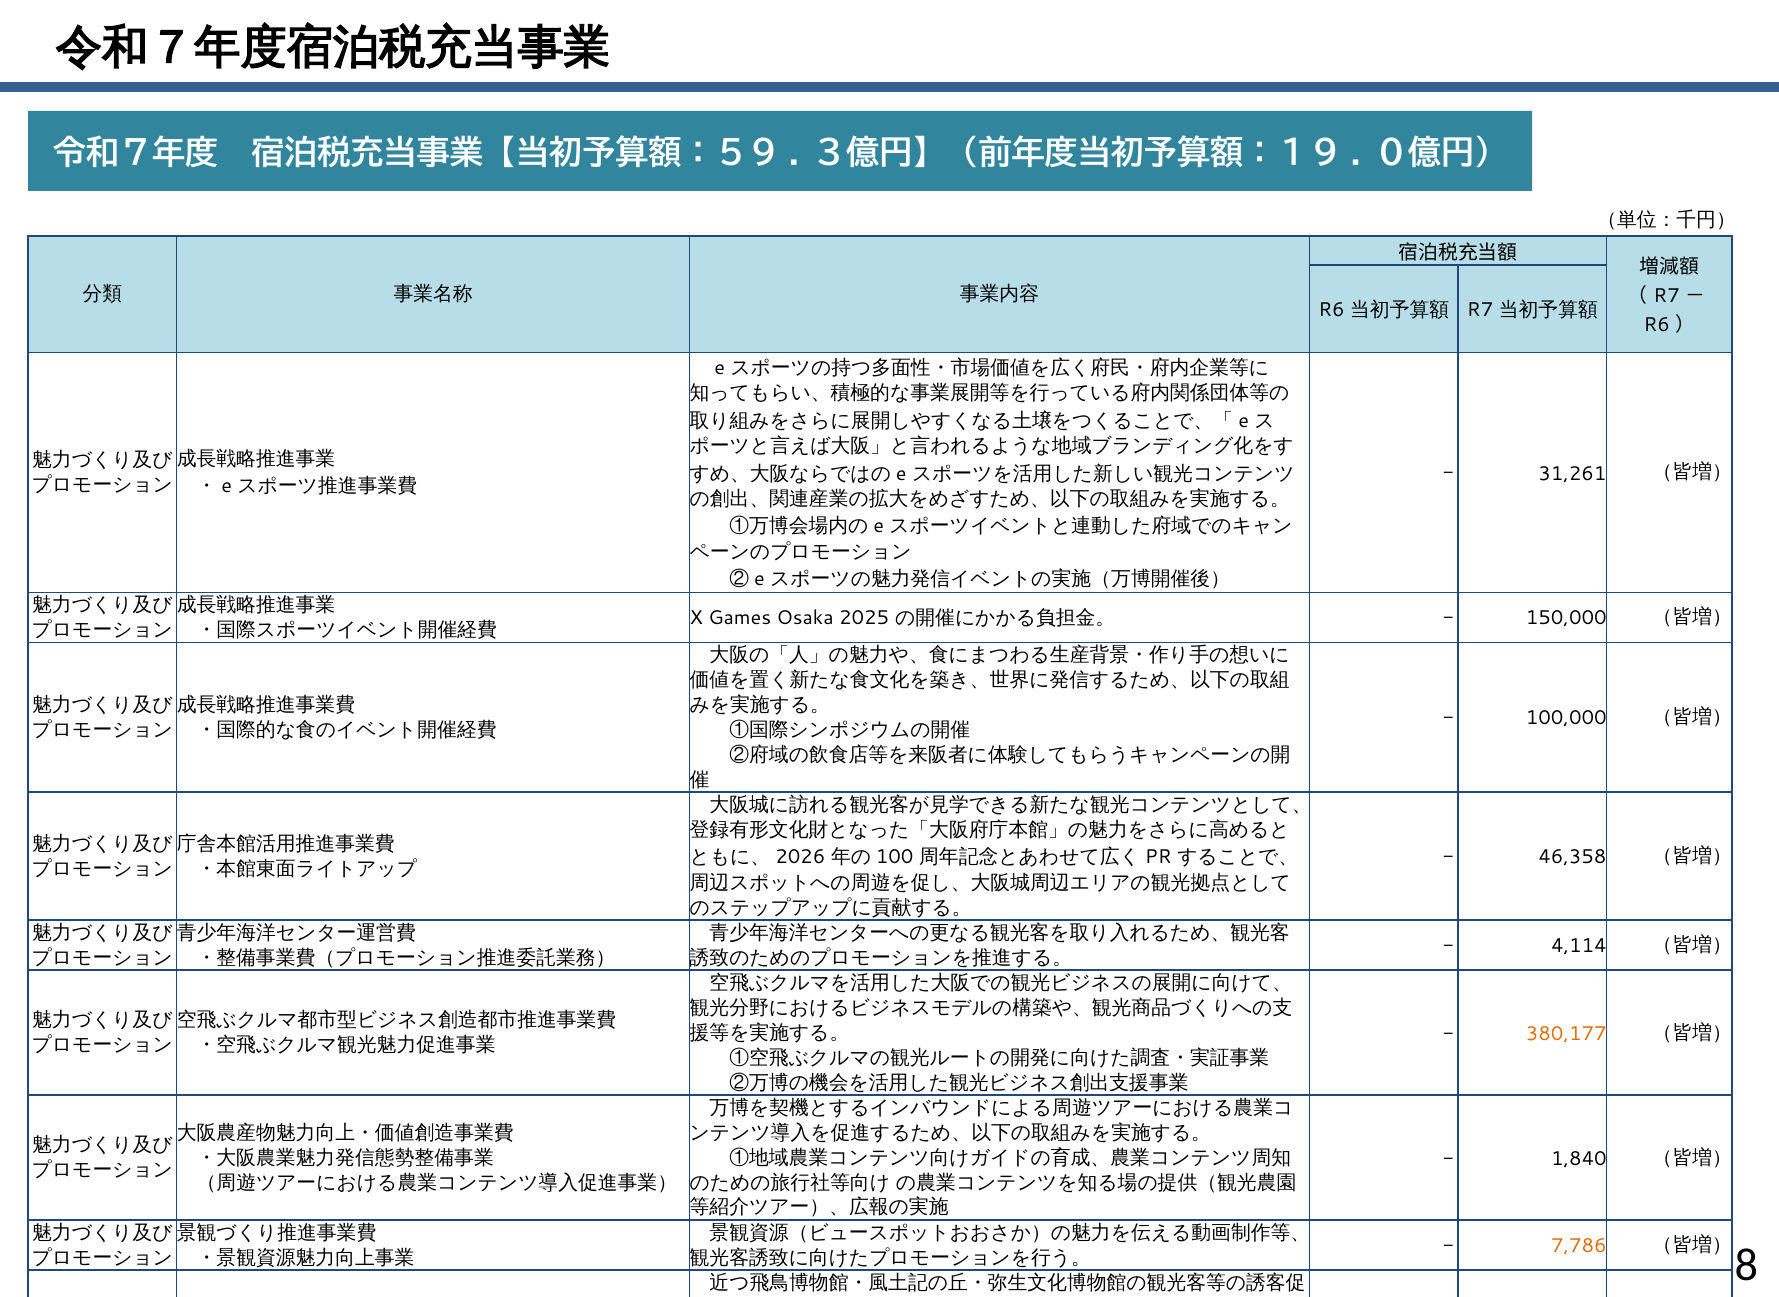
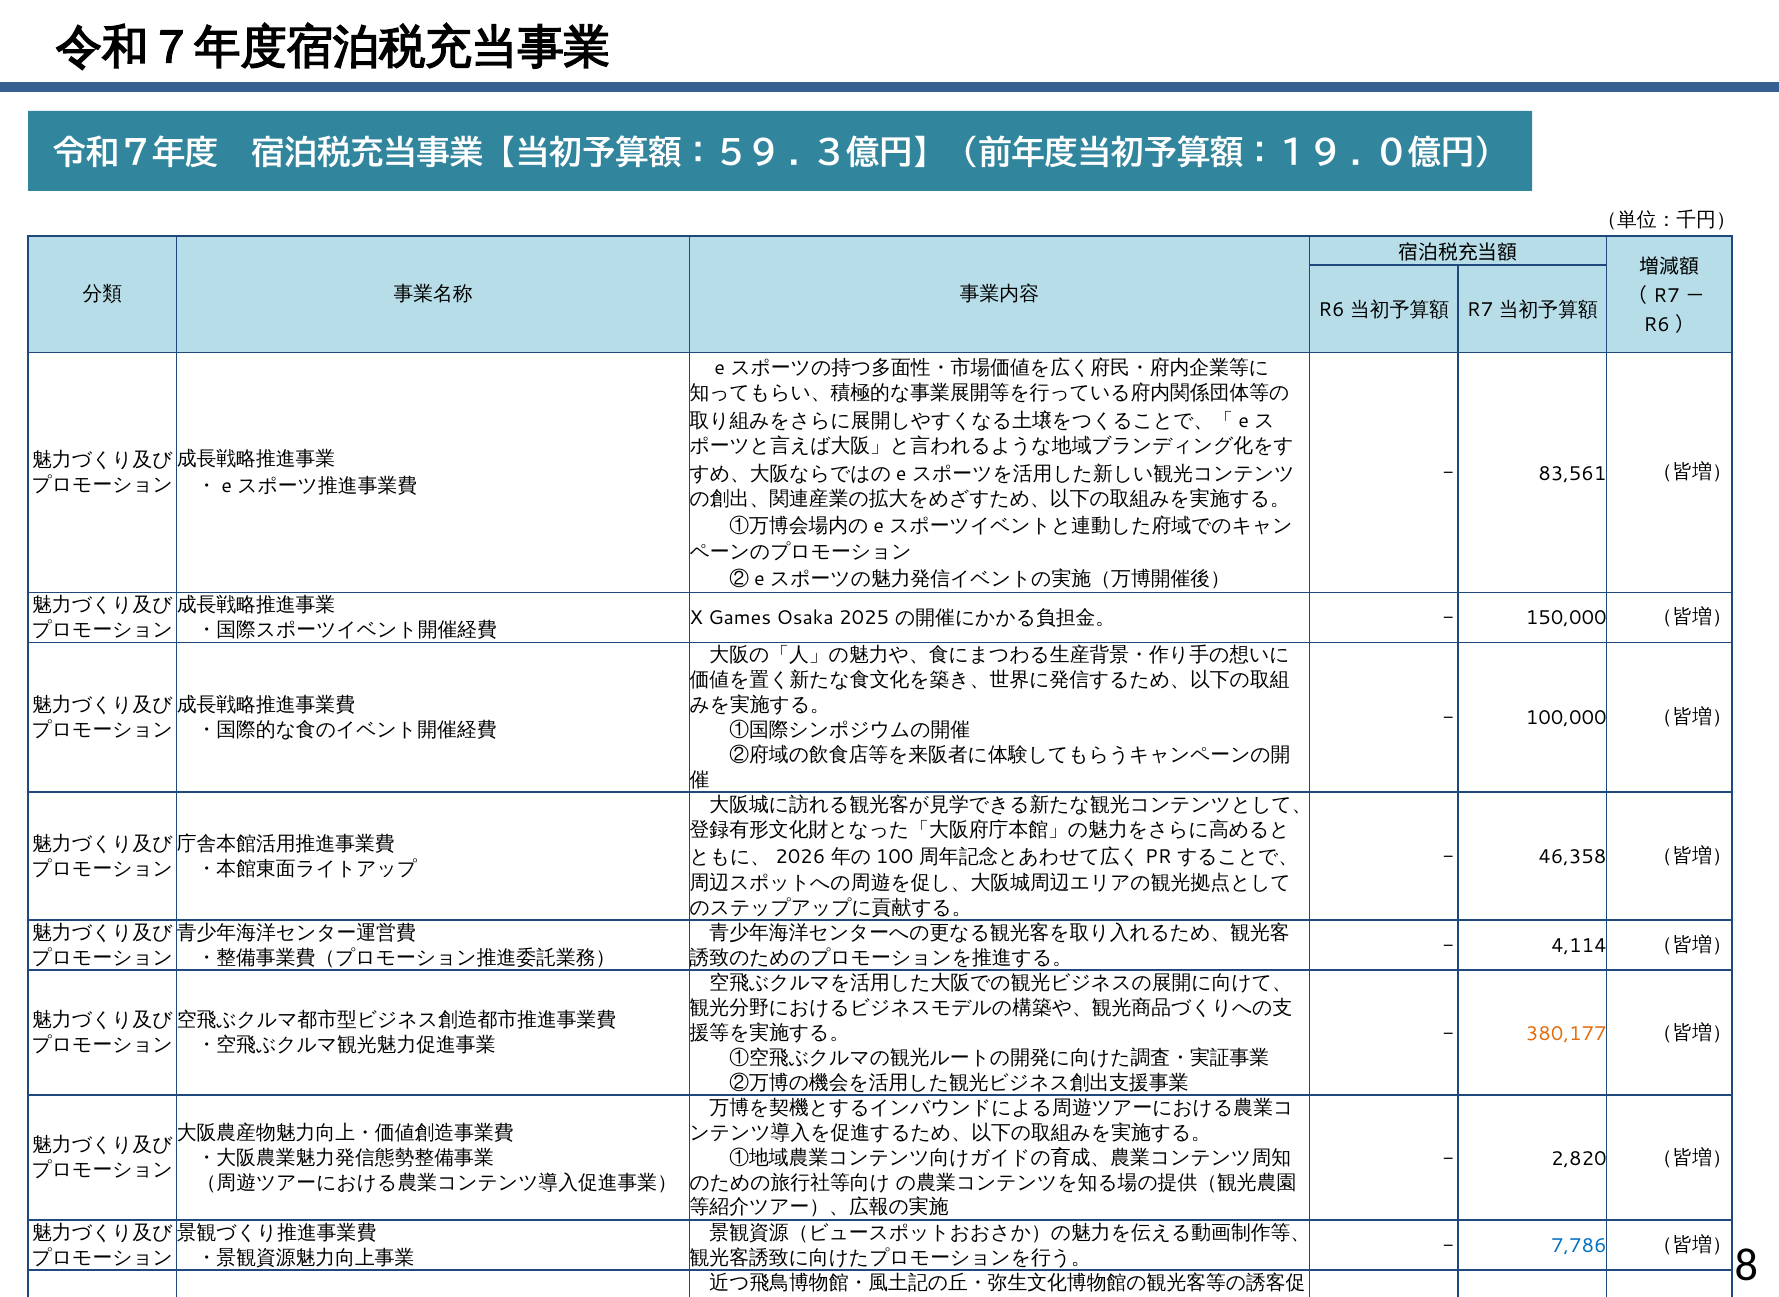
31,261: 31,261 -> 83,561 (1572, 473)
1,840: 1,840 -> 2,820 (1579, 1158)
7,786 colour: orange -> blue (1579, 1246)
